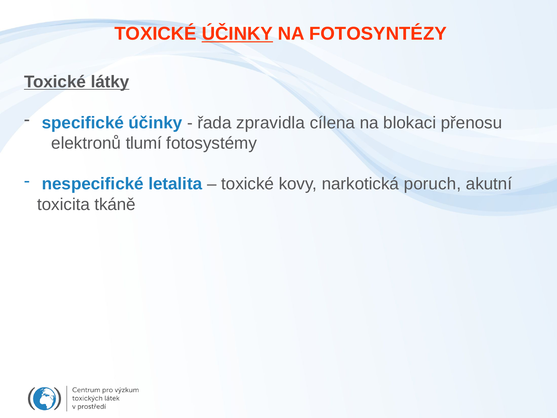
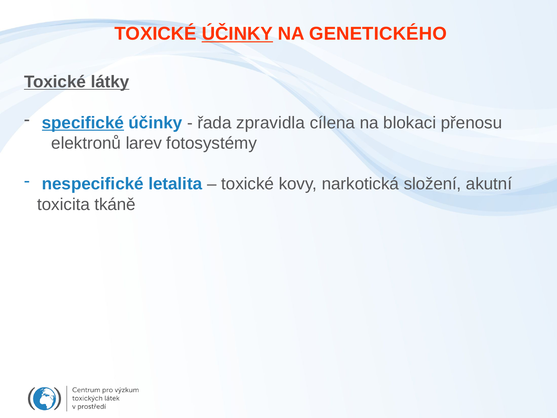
FOTOSYNTÉZY: FOTOSYNTÉZY -> GENETICKÉHO (378, 34)
specifické underline: none -> present (83, 123)
tlumí: tlumí -> larev (144, 143)
poruch: poruch -> složení (433, 184)
